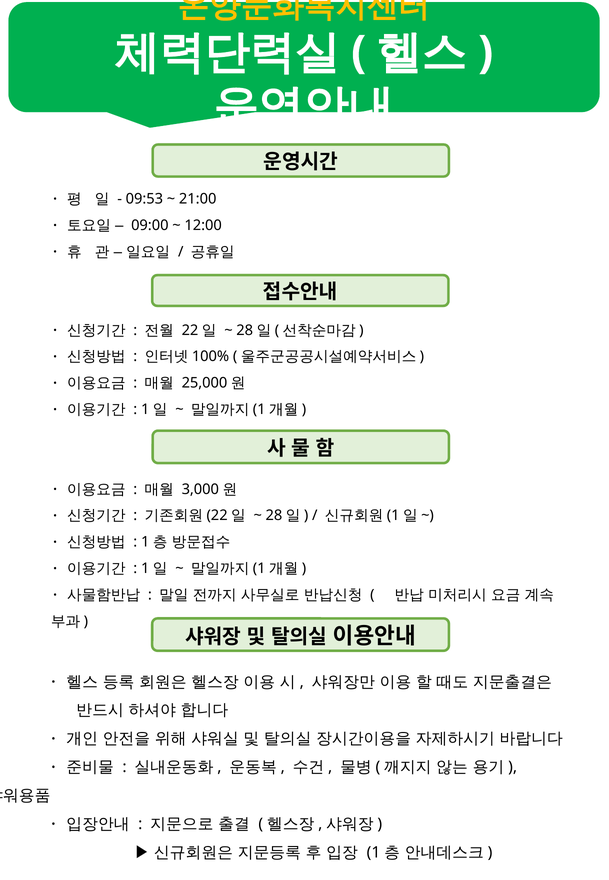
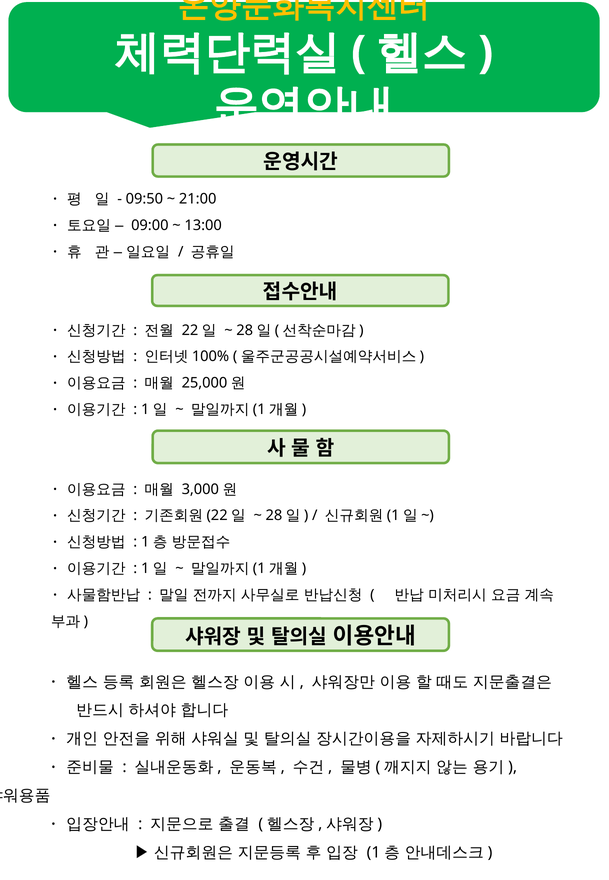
09:53: 09:53 -> 09:50 (144, 199)
12:00: 12:00 -> 13:00 (203, 225)
